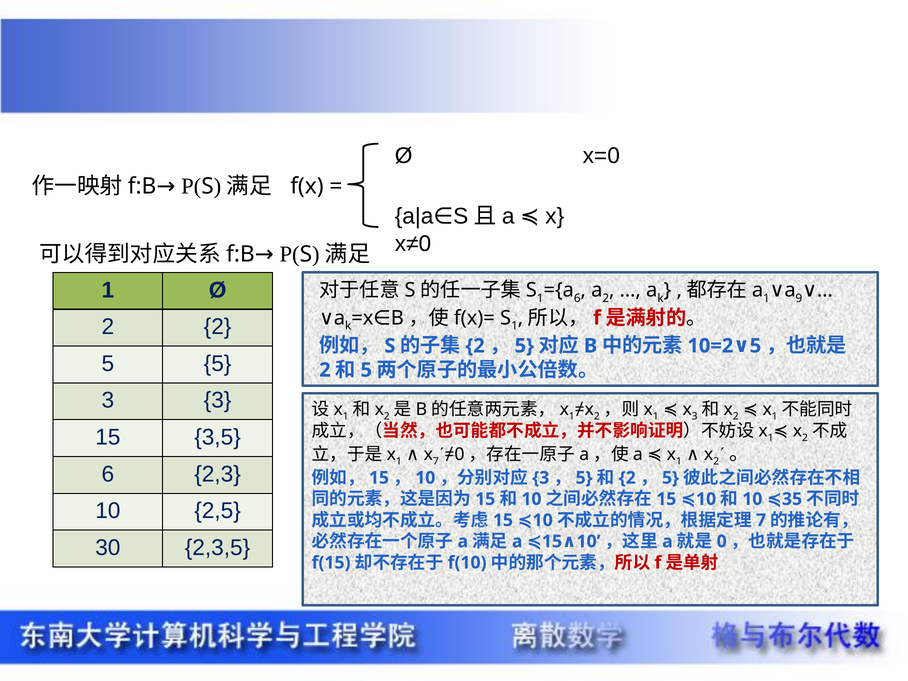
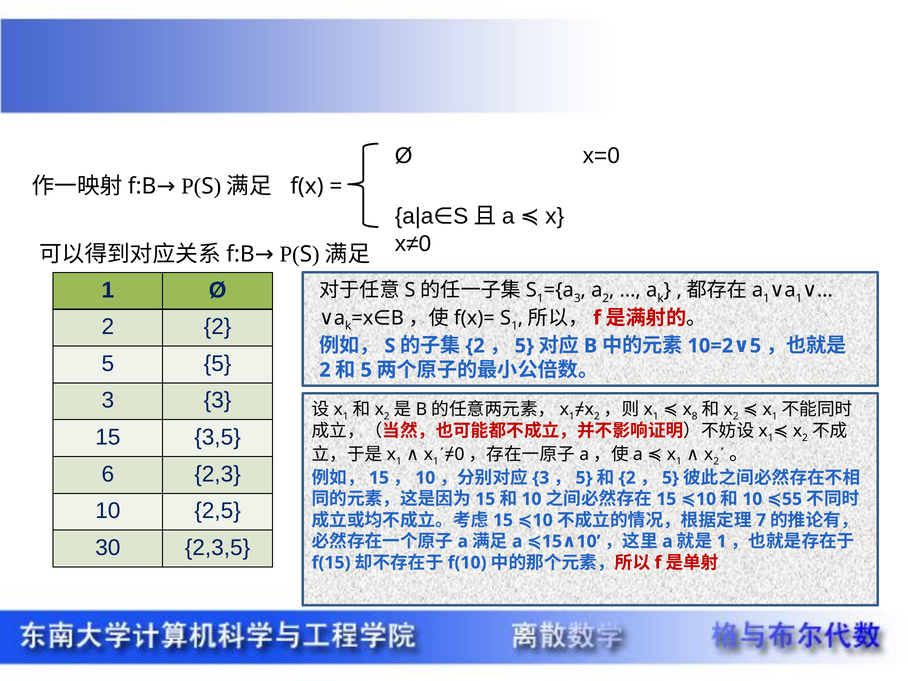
6: 6 -> 3 (577, 298)
a 9: 9 -> 1 (799, 298)
x 3: 3 -> 8 (695, 416)
7: 7 -> 1 (436, 462)
35: 35 -> 55 (792, 499)
0: 0 -> 1 (722, 541)
